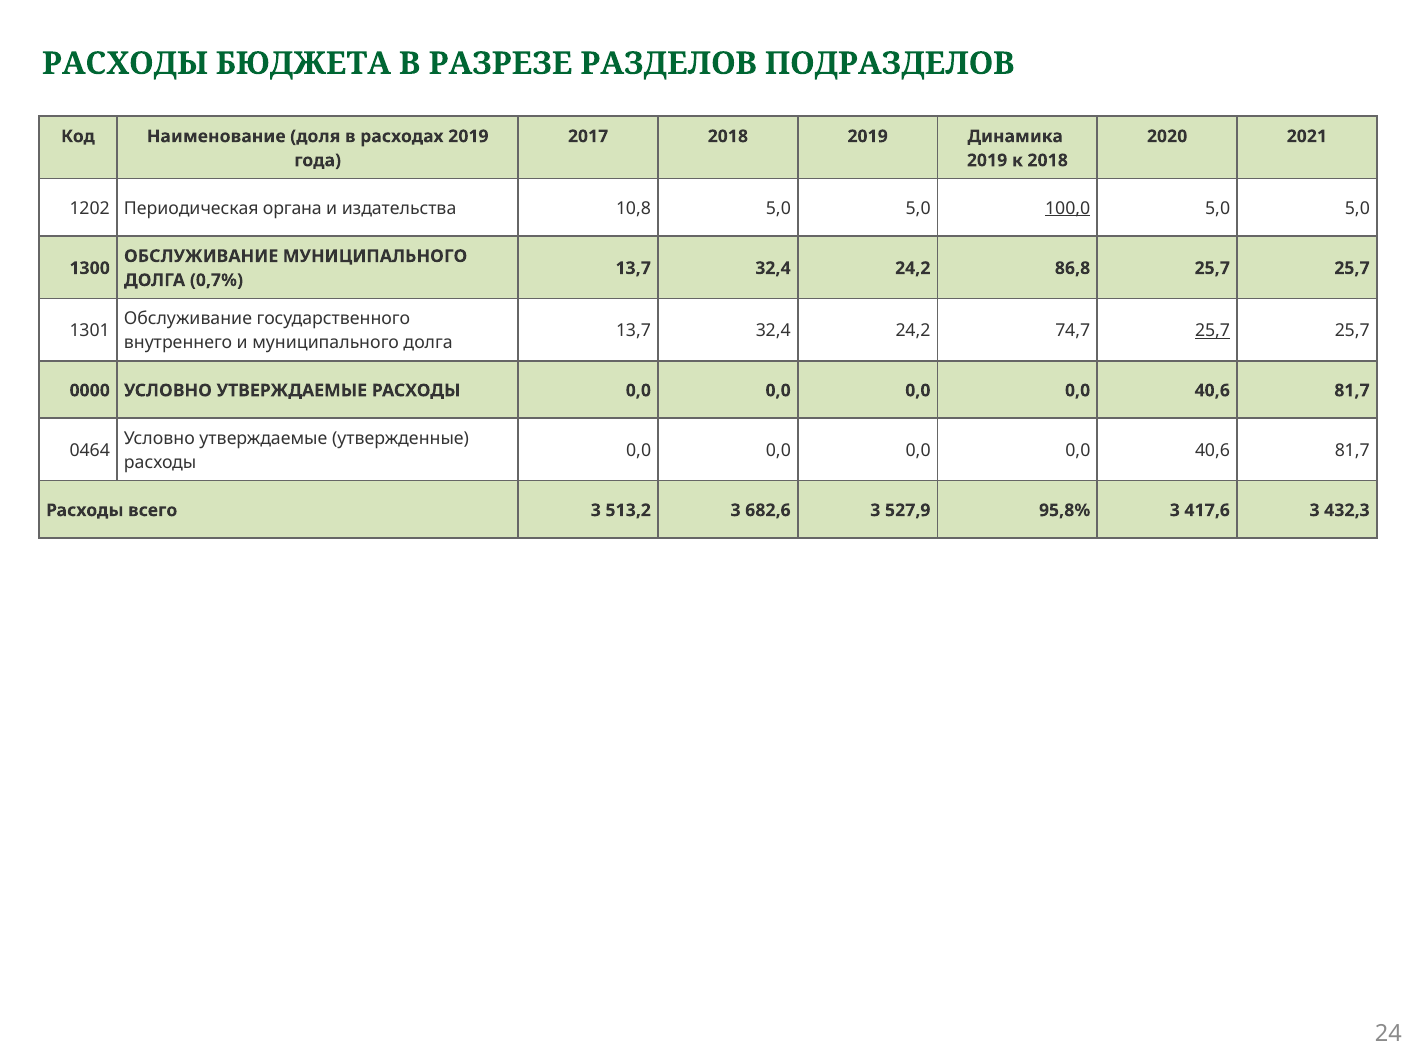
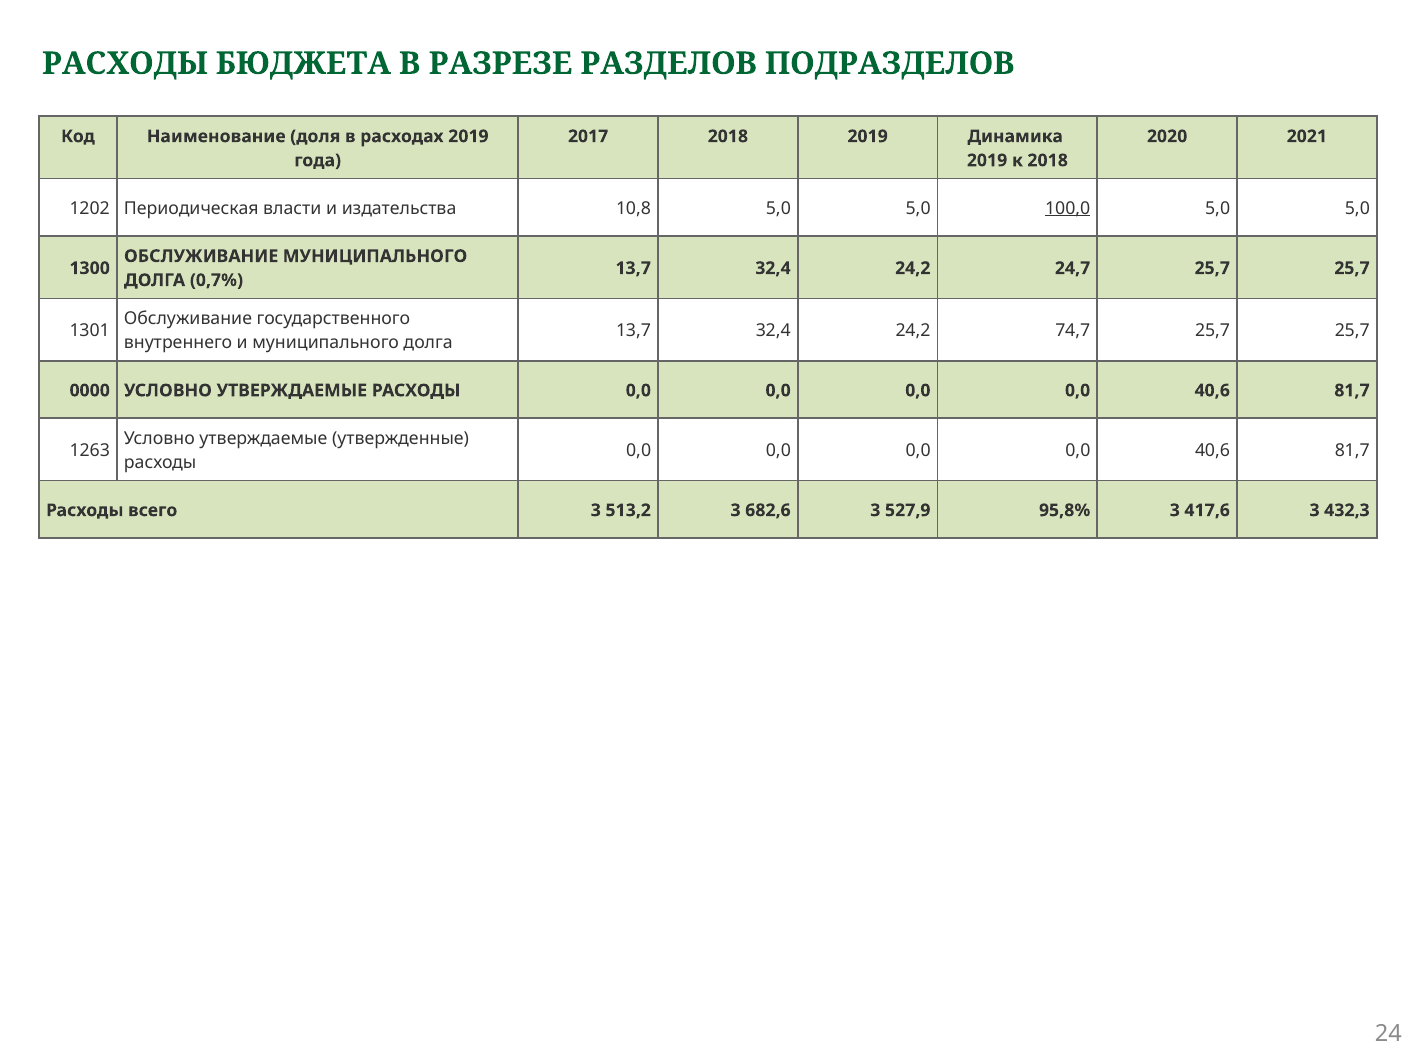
органа: органа -> власти (292, 208)
86,8: 86,8 -> 24,7 (1073, 268)
25,7 underline: present -> none (1213, 331)
0464: 0464 -> 1263 (90, 450)
